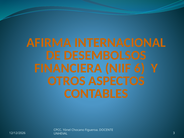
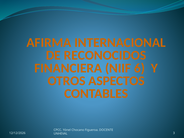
DESEMBOLSOS: DESEMBOLSOS -> RECONOCIDOS (105, 55)
